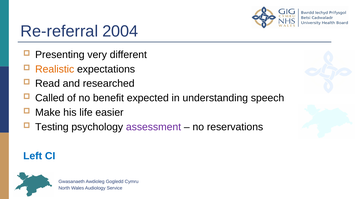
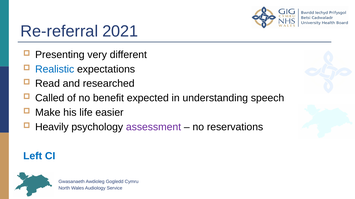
2004: 2004 -> 2021 (120, 31)
Realistic colour: orange -> blue (55, 69)
Testing: Testing -> Heavily (52, 127)
